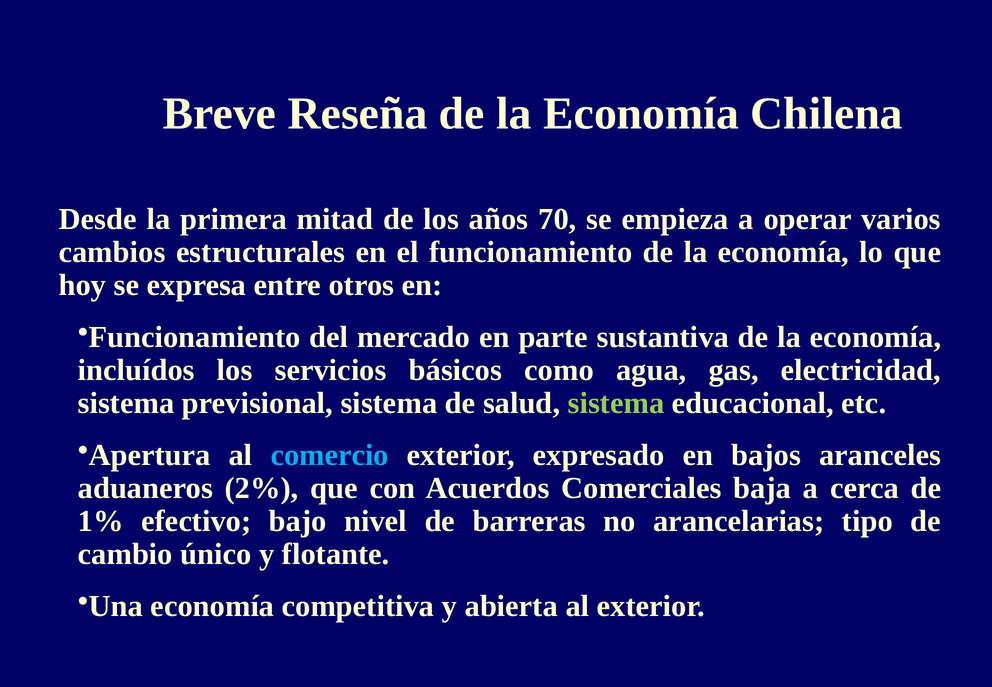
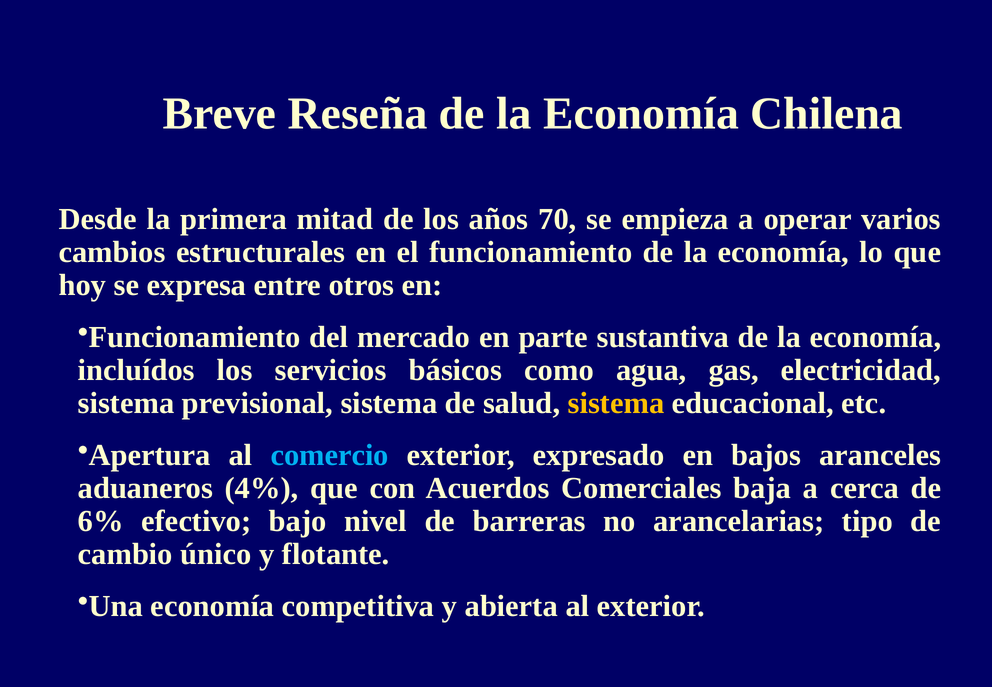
sistema colour: light green -> yellow (616, 403)
2%: 2% -> 4% (262, 488)
1%: 1% -> 6% (101, 521)
